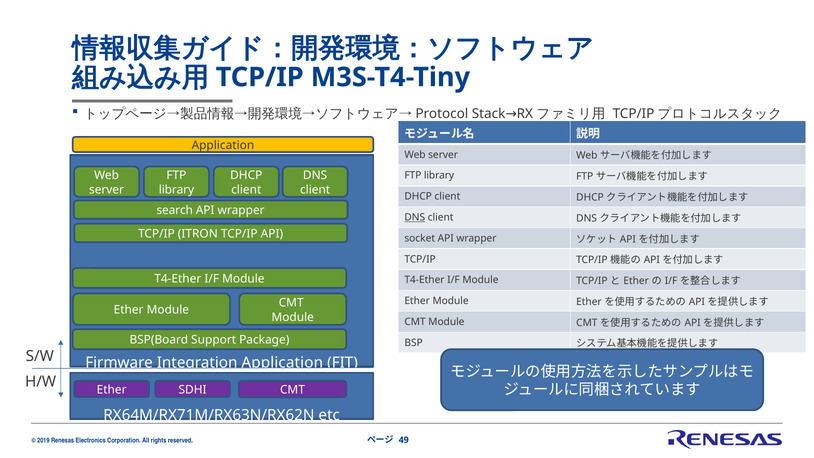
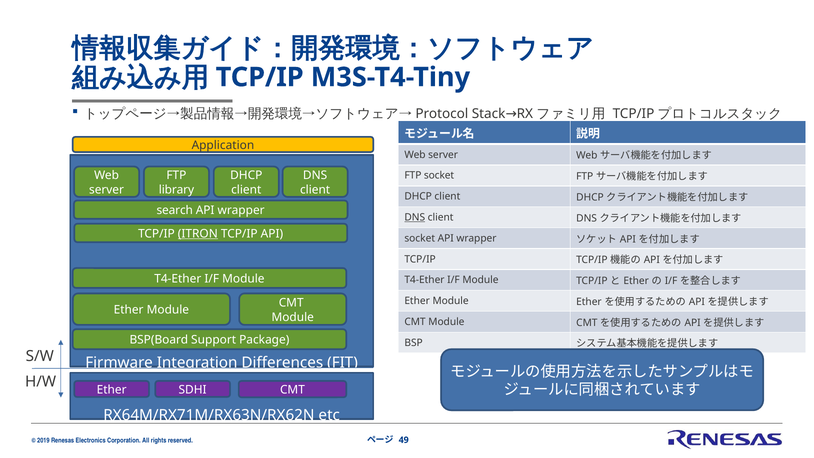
library: library -> socket (439, 176)
ITRON underline: none -> present (198, 234)
Integration Application: Application -> Differences (282, 362)
